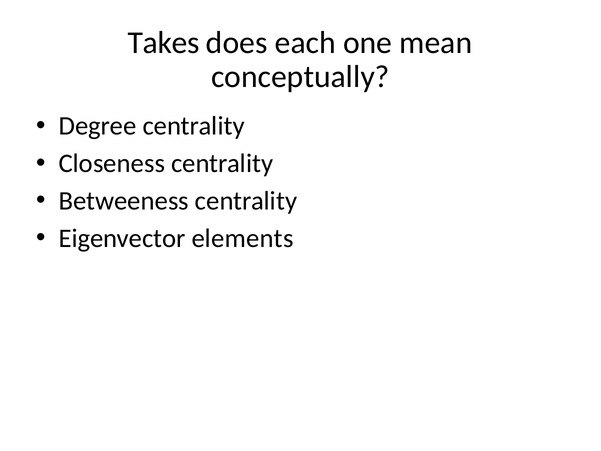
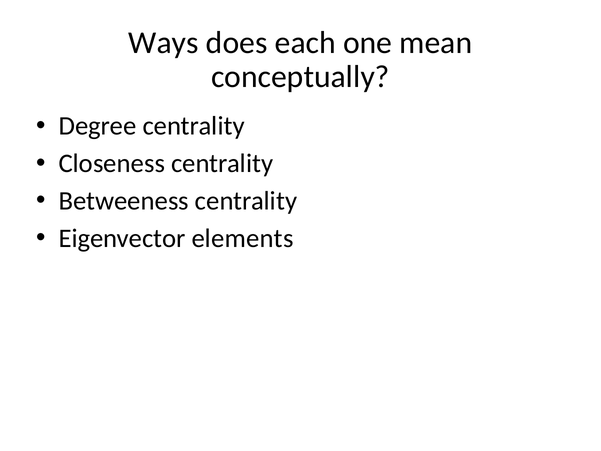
Takes: Takes -> Ways (164, 43)
